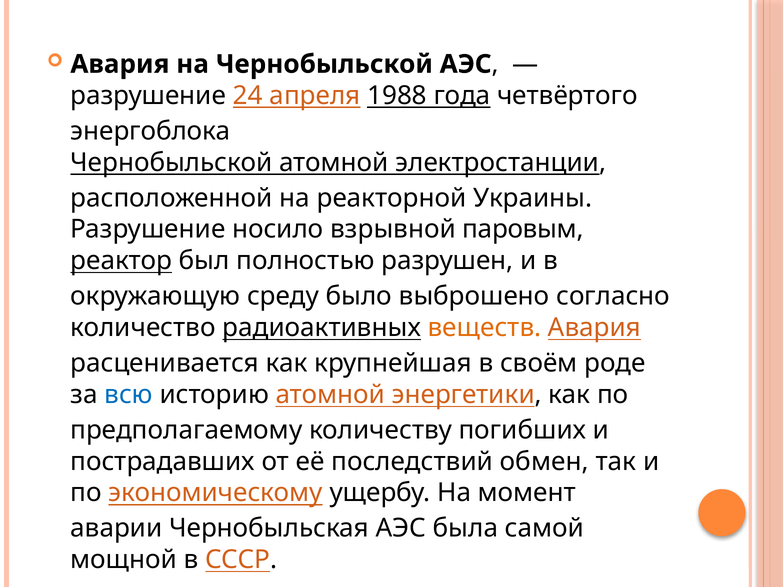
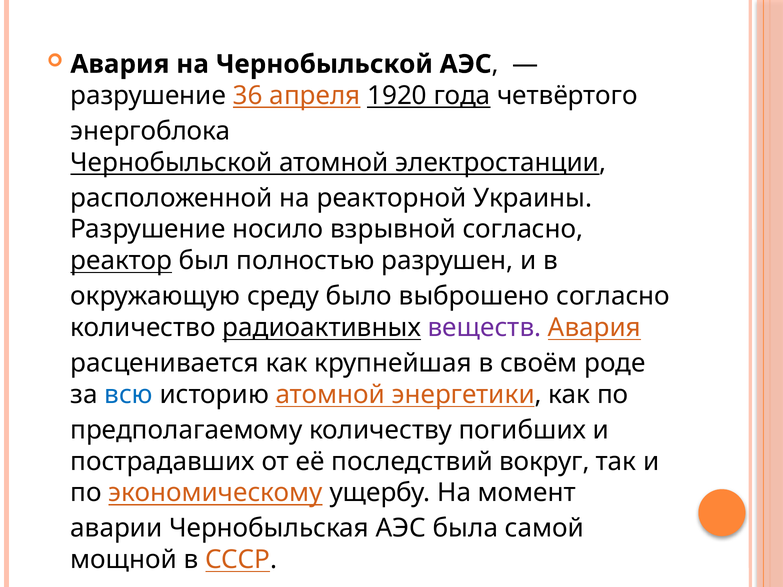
24: 24 -> 36 (248, 96)
1988: 1988 -> 1920 (397, 96)
взрывной паровым: паровым -> согласно (523, 229)
веществ colour: orange -> purple (484, 328)
обмен: обмен -> вокруг (544, 462)
